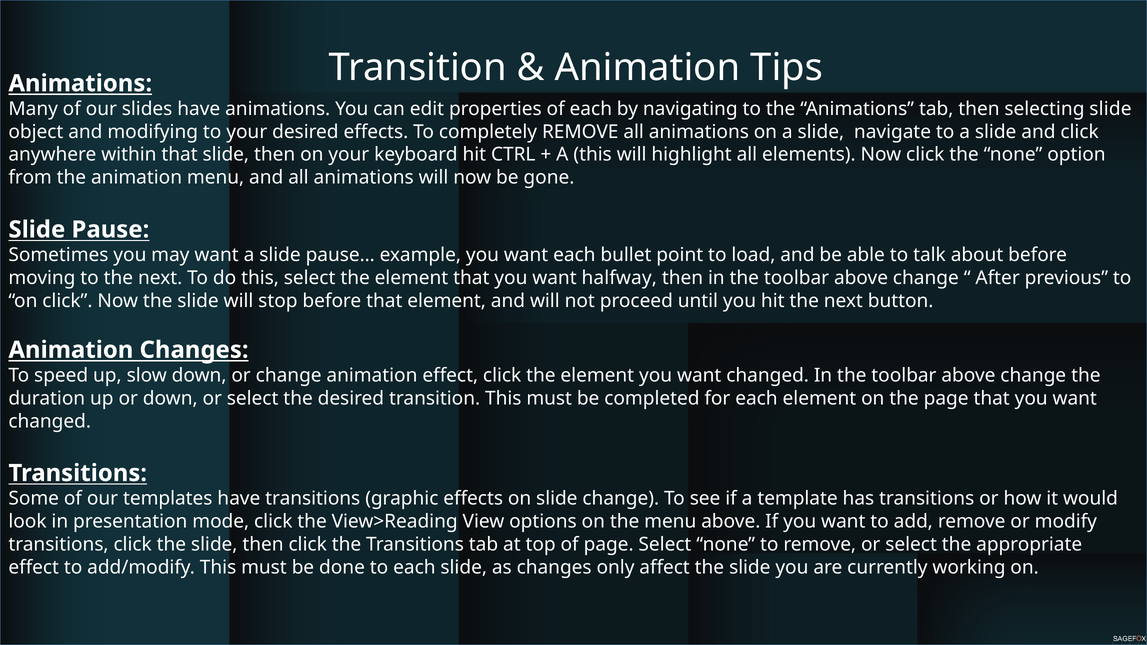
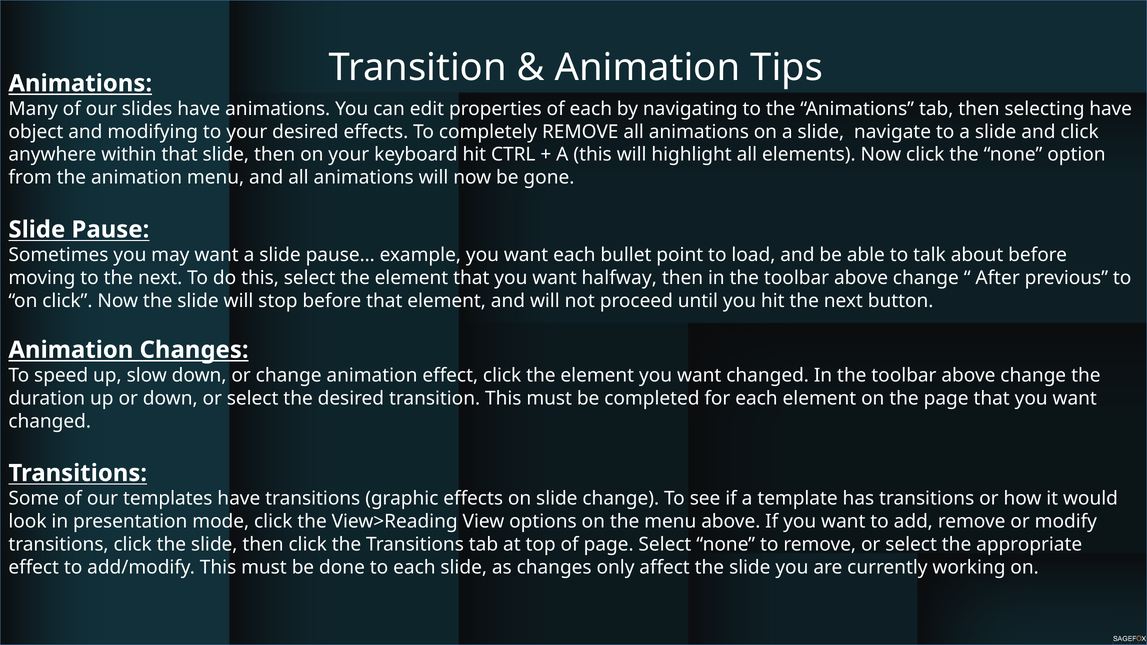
selecting slide: slide -> have (1111, 109)
